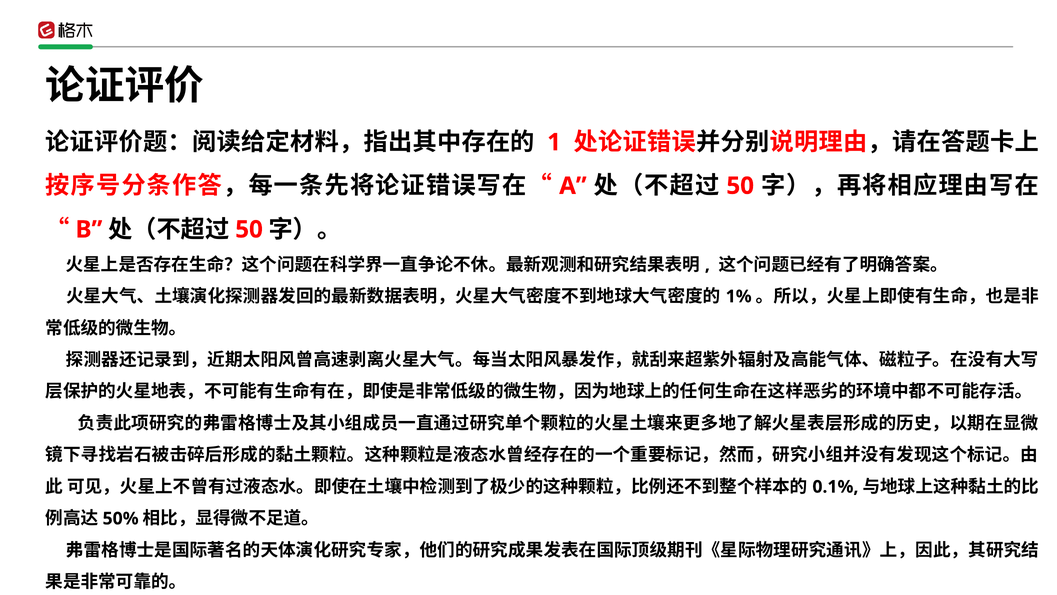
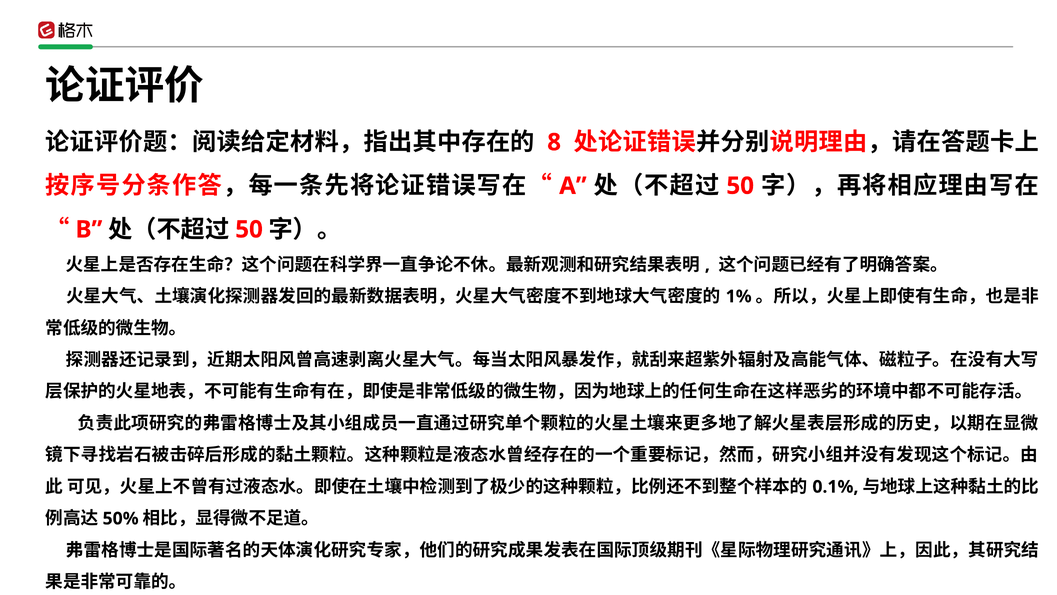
1: 1 -> 8 (554, 142)
